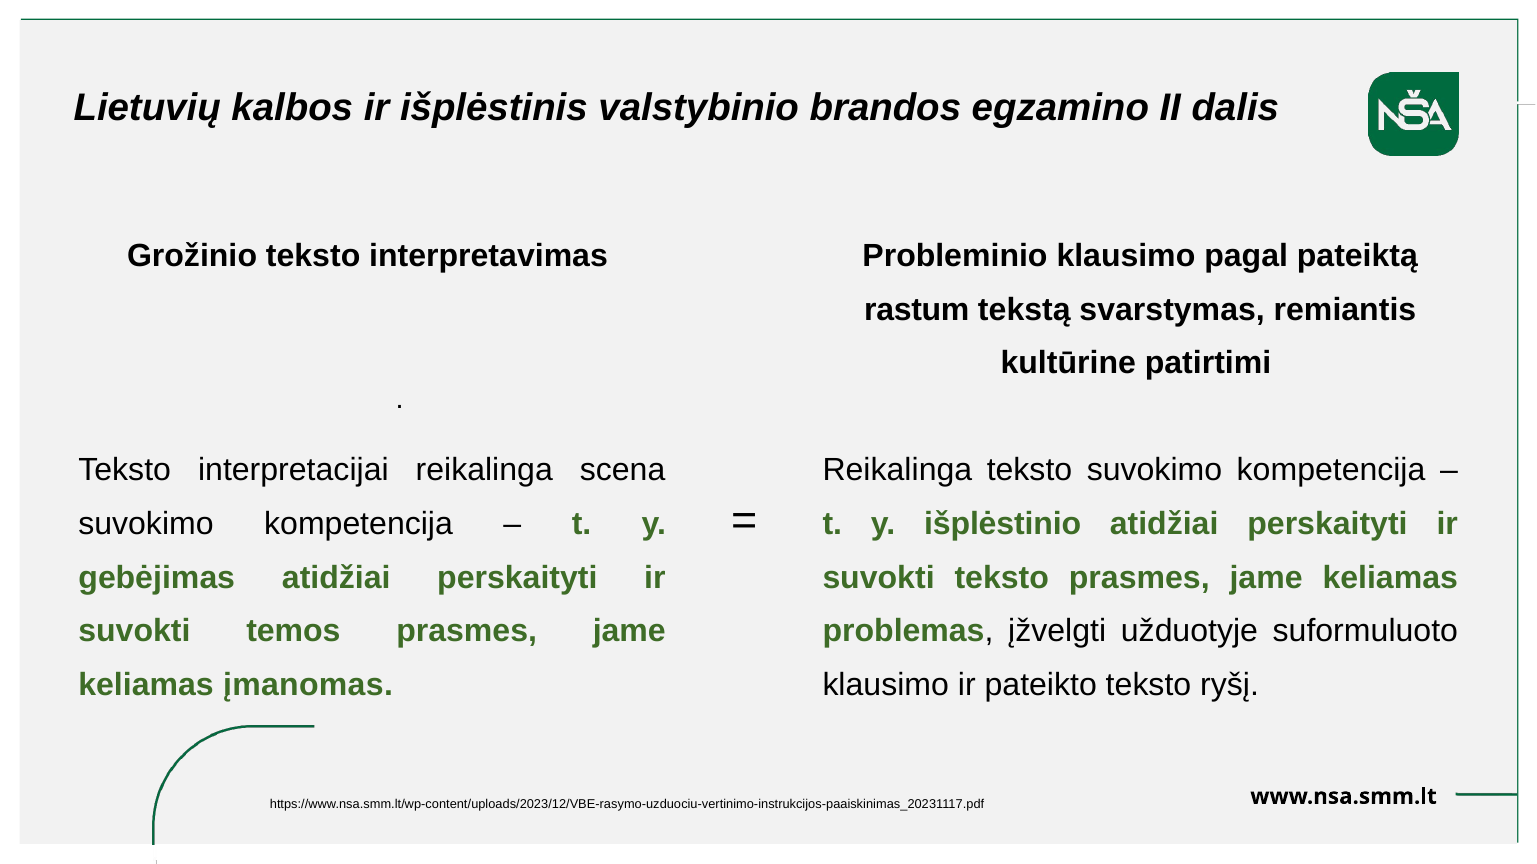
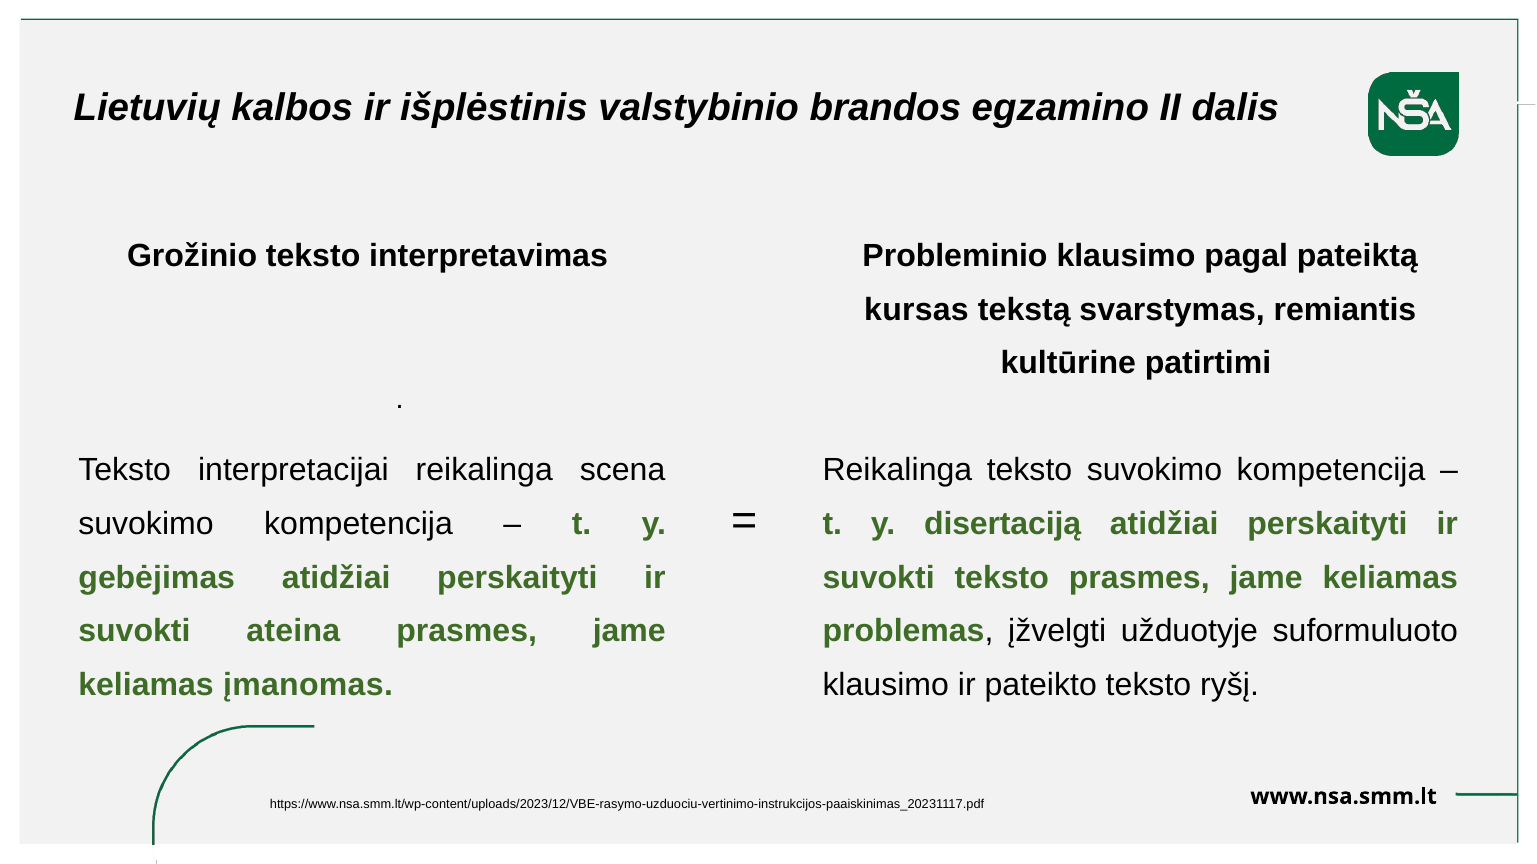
rastum: rastum -> kursas (916, 310)
išplėstinio: išplėstinio -> disertaciją (1003, 524)
temos: temos -> ateina (293, 631)
